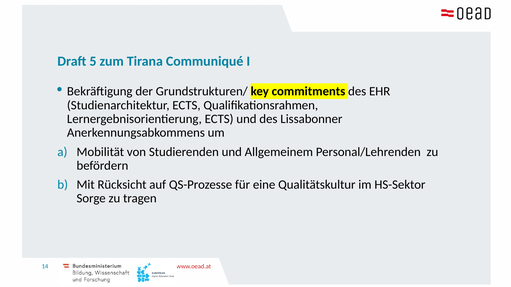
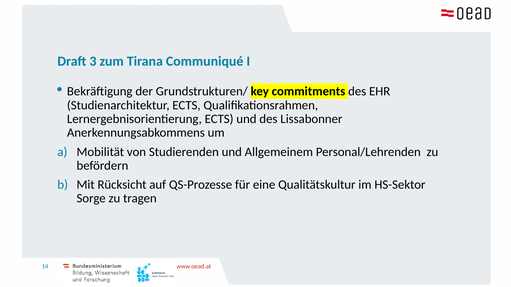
5: 5 -> 3 (93, 61)
